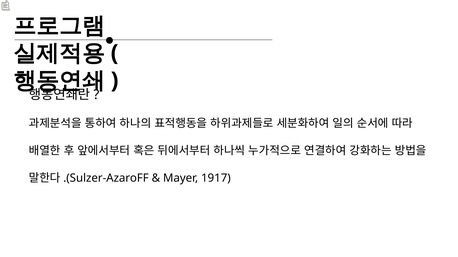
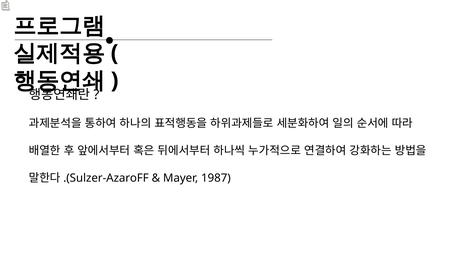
1917: 1917 -> 1987 (216, 179)
